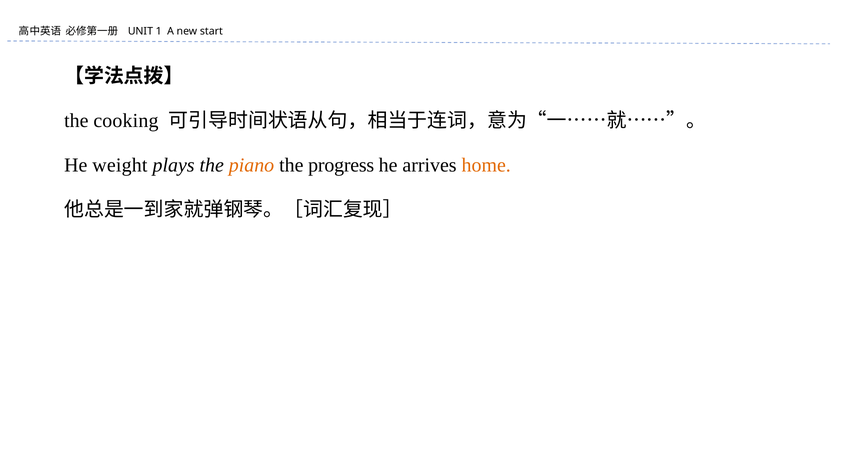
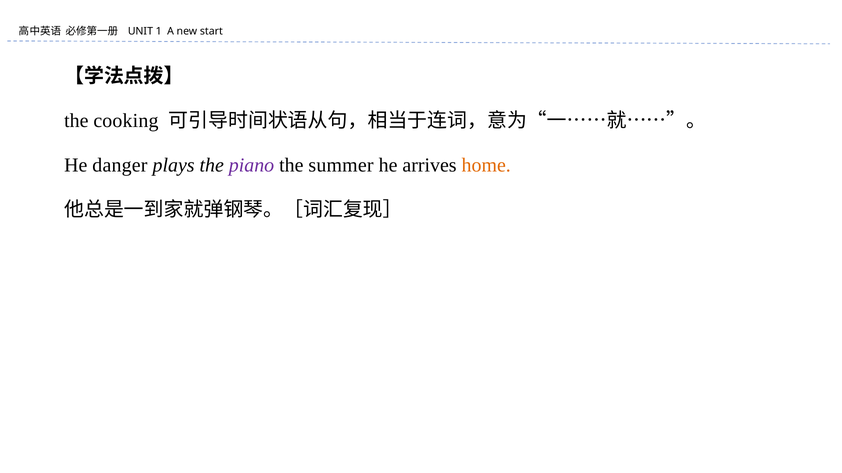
weight: weight -> danger (120, 165)
piano colour: orange -> purple (252, 165)
progress: progress -> summer (341, 165)
